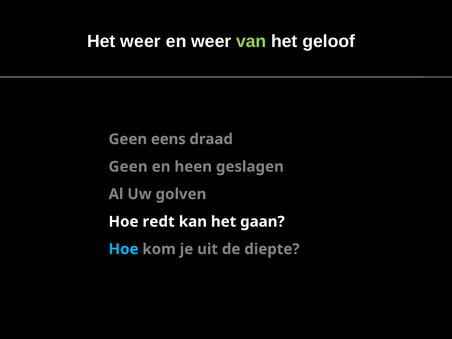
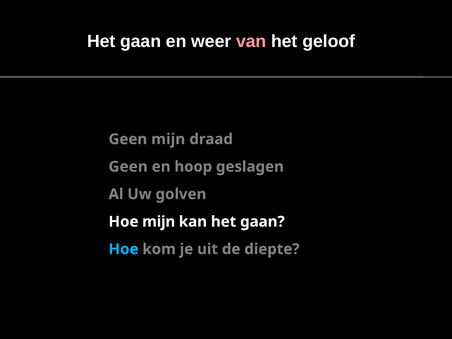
weer: weer -> gaan (141, 41)
van colour: light green -> pink (251, 41)
Geen eens: eens -> mijn (168, 139)
heen: heen -> hoop (193, 167)
Hoe redt: redt -> mijn (159, 222)
